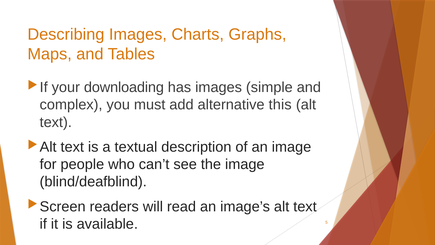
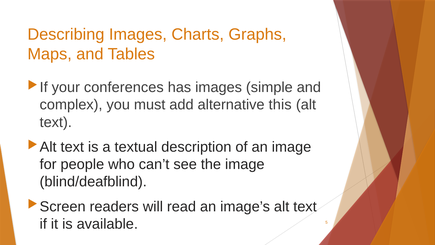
downloading: downloading -> conferences (124, 87)
